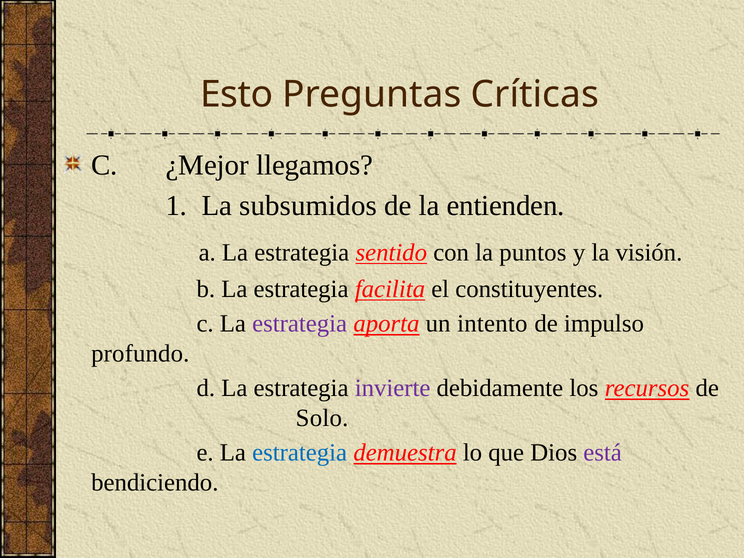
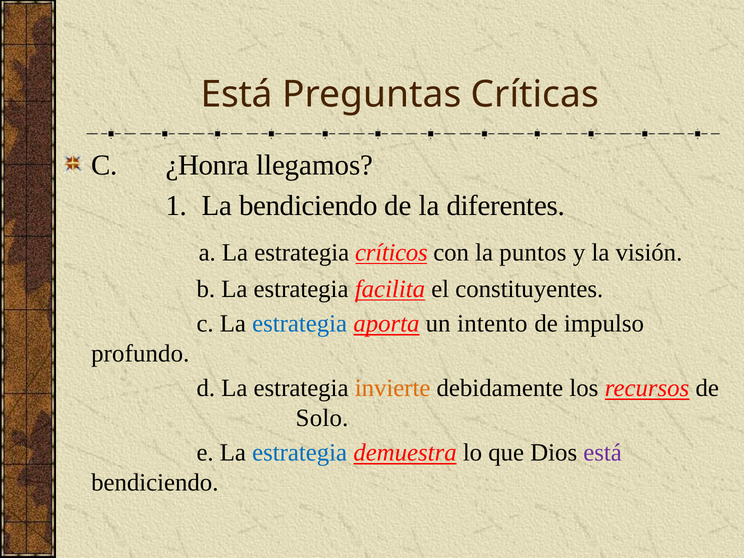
Esto: Esto -> Está (237, 94)
¿Mejor: ¿Mejor -> ¿Honra (207, 165)
La subsumidos: subsumidos -> bendiciendo (308, 206)
entienden: entienden -> diferentes (506, 206)
sentido: sentido -> críticos (391, 253)
estrategia colour: purple -> blue (300, 324)
invierte colour: purple -> orange (393, 388)
